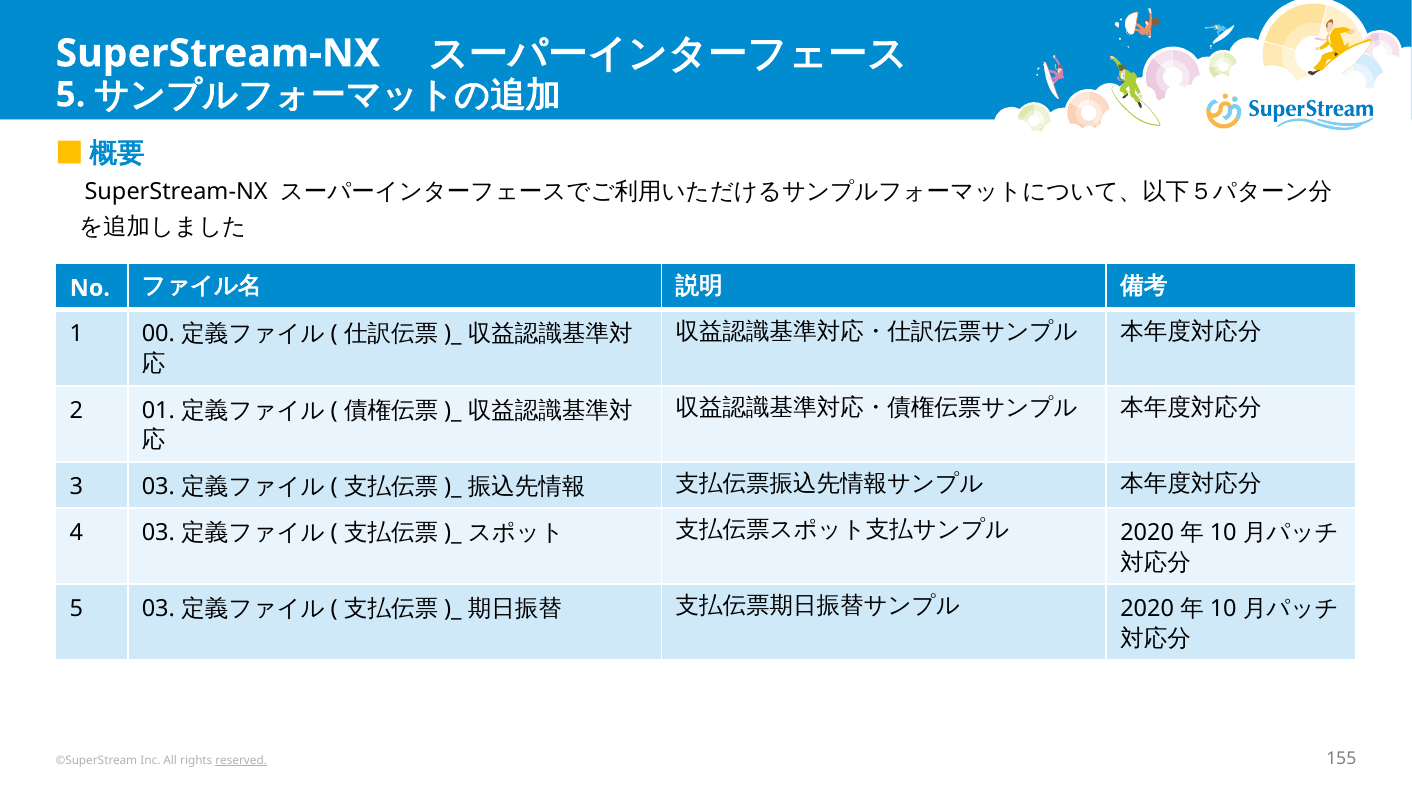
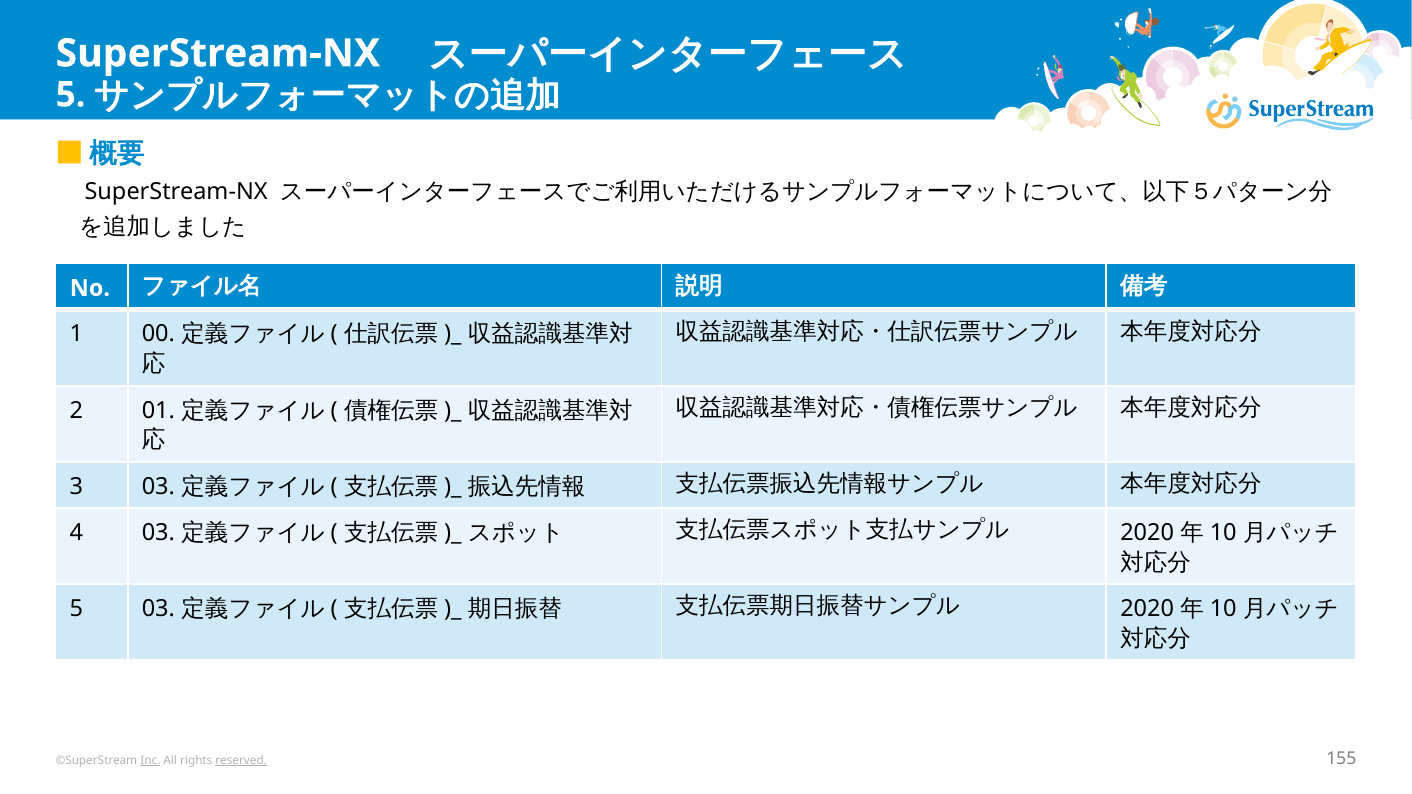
Inc underline: none -> present (150, 761)
